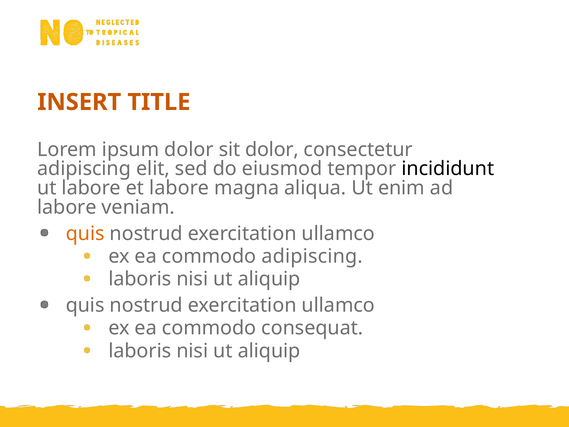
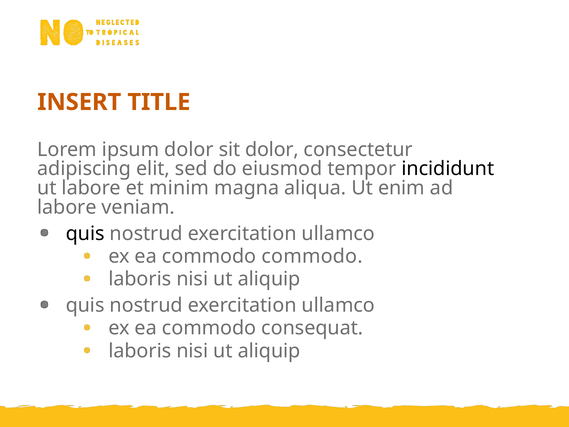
et labore: labore -> minim (179, 188)
quis colour: orange -> black (85, 233)
commodo adipiscing: adipiscing -> commodo (312, 256)
